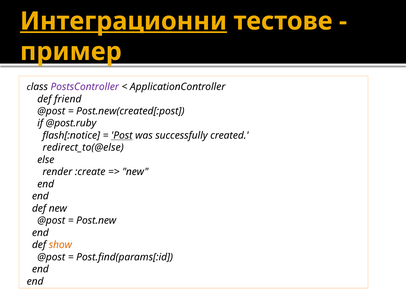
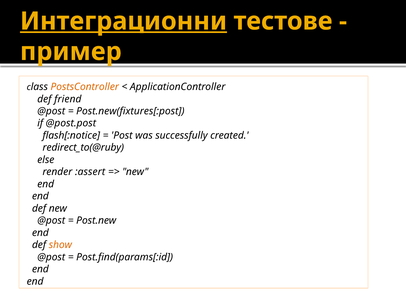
PostsController colour: purple -> orange (85, 87)
Post.new(created[:post: Post.new(created[:post -> Post.new(fixtures[:post (130, 111)
@post.ruby: @post.ruby -> @post.post (71, 124)
Post underline: present -> none (122, 136)
redirect_to(@else: redirect_to(@else -> redirect_to(@ruby (83, 148)
:create: :create -> :assert (90, 172)
